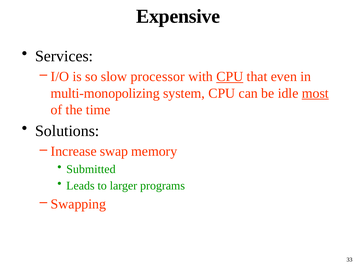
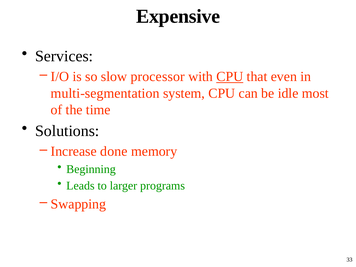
multi-monopolizing: multi-monopolizing -> multi-segmentation (105, 93)
most underline: present -> none (315, 93)
swap: swap -> done (114, 151)
Submitted: Submitted -> Beginning (91, 169)
